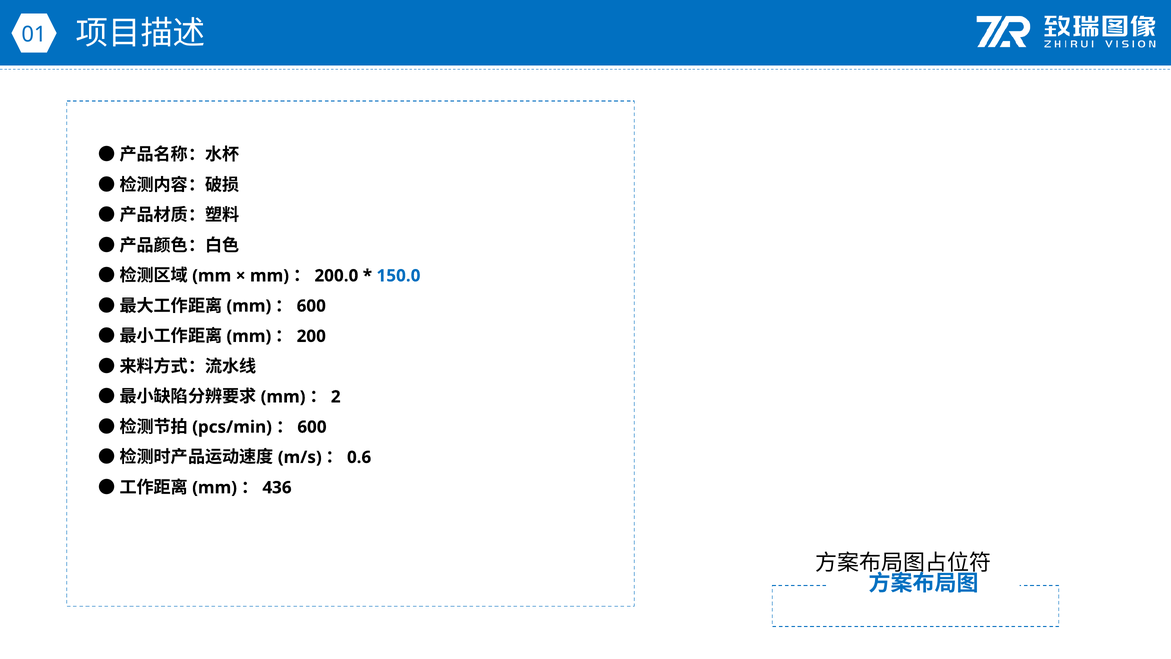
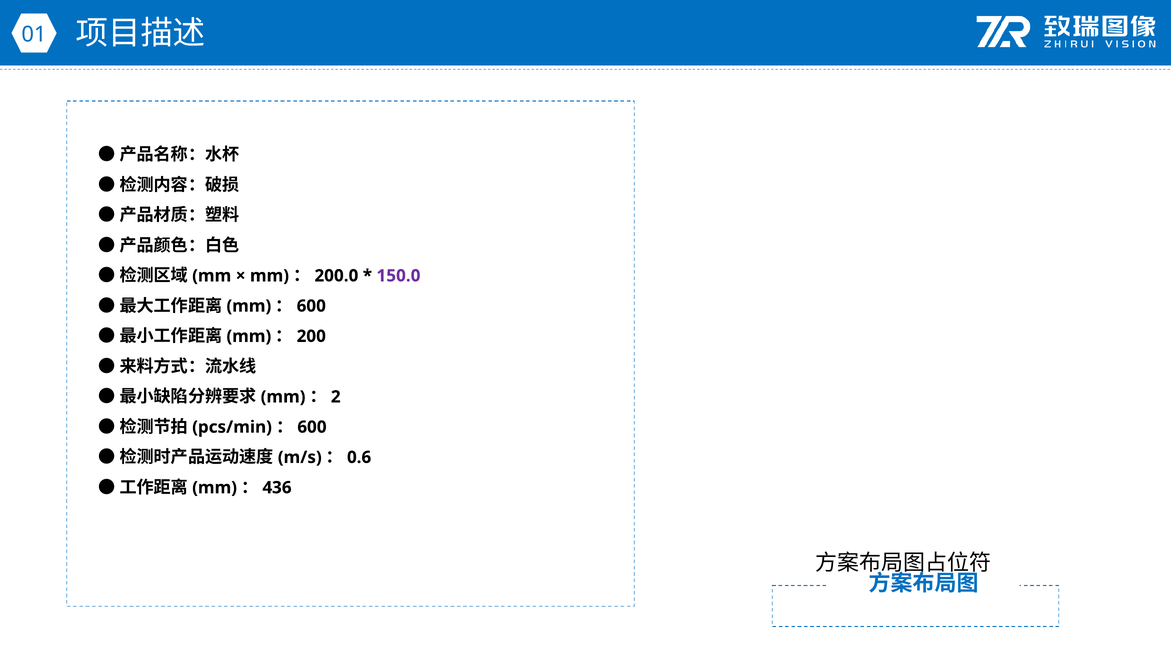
150.0 colour: blue -> purple (398, 276)
